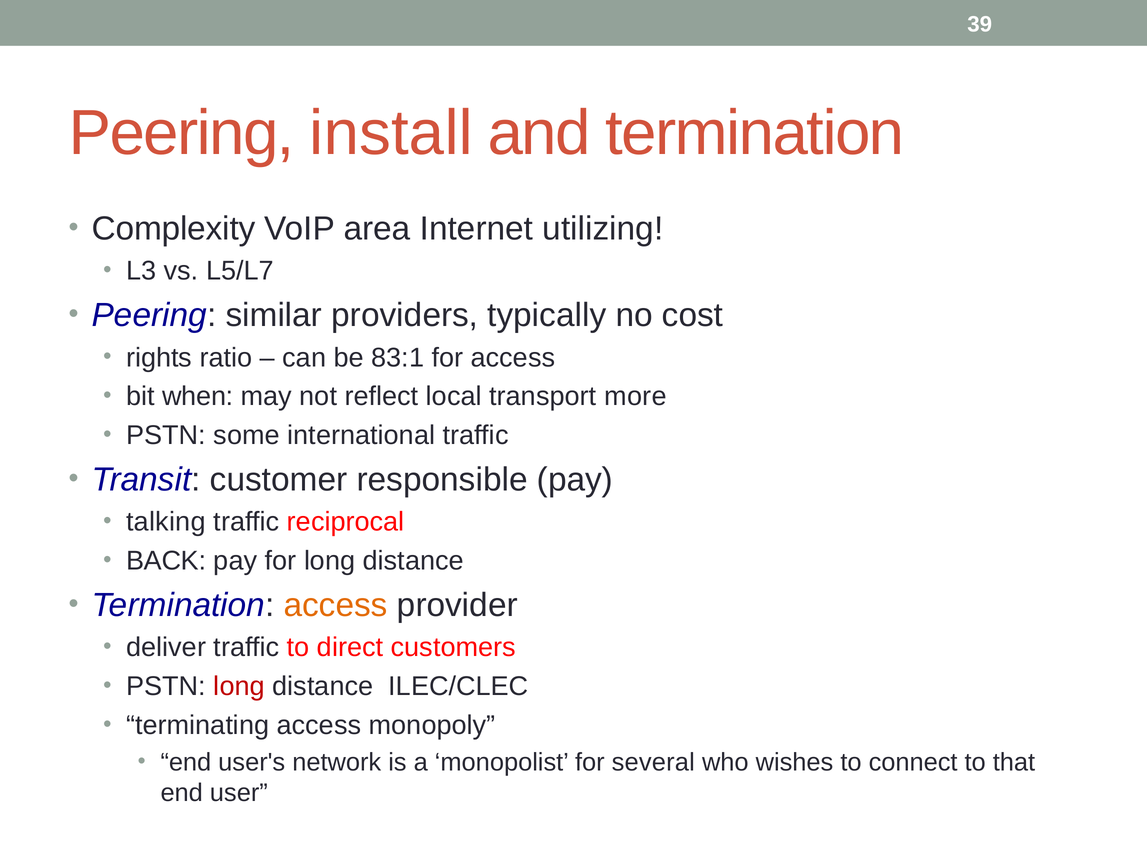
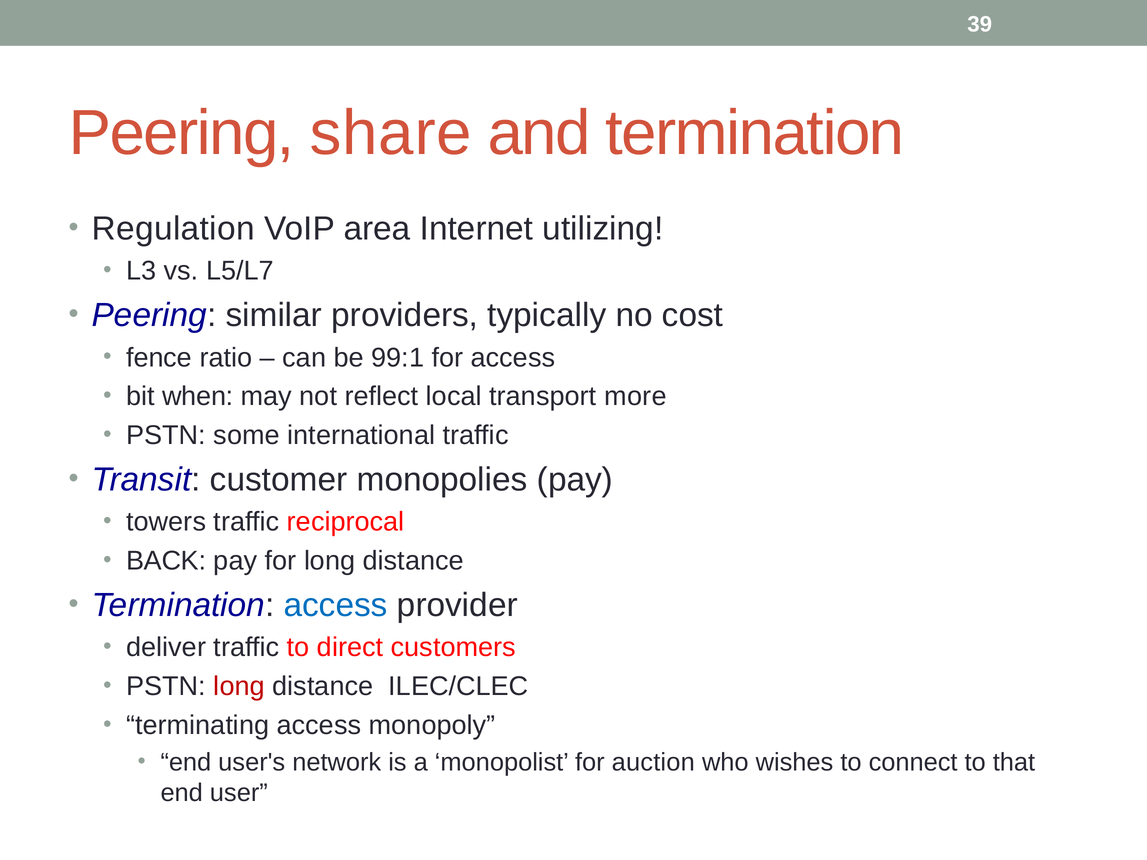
install: install -> share (391, 134)
Complexity: Complexity -> Regulation (173, 229)
rights: rights -> fence (159, 358)
83:1: 83:1 -> 99:1 (398, 358)
responsible: responsible -> monopolies (442, 480)
talking: talking -> towers (166, 522)
access colour: orange -> blue (336, 605)
several: several -> auction (653, 763)
